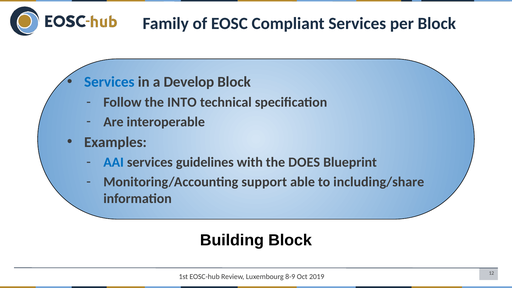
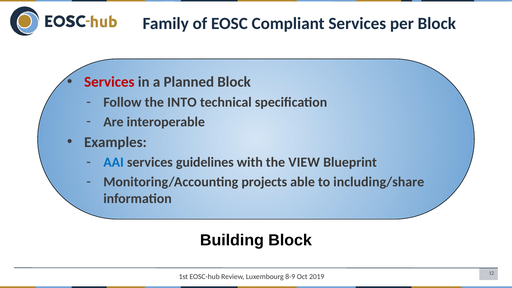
Services colour: blue -> red (109, 82)
Develop: Develop -> Planned (189, 82)
DOES: DOES -> VIEW (304, 162)
support: support -> projects (264, 182)
